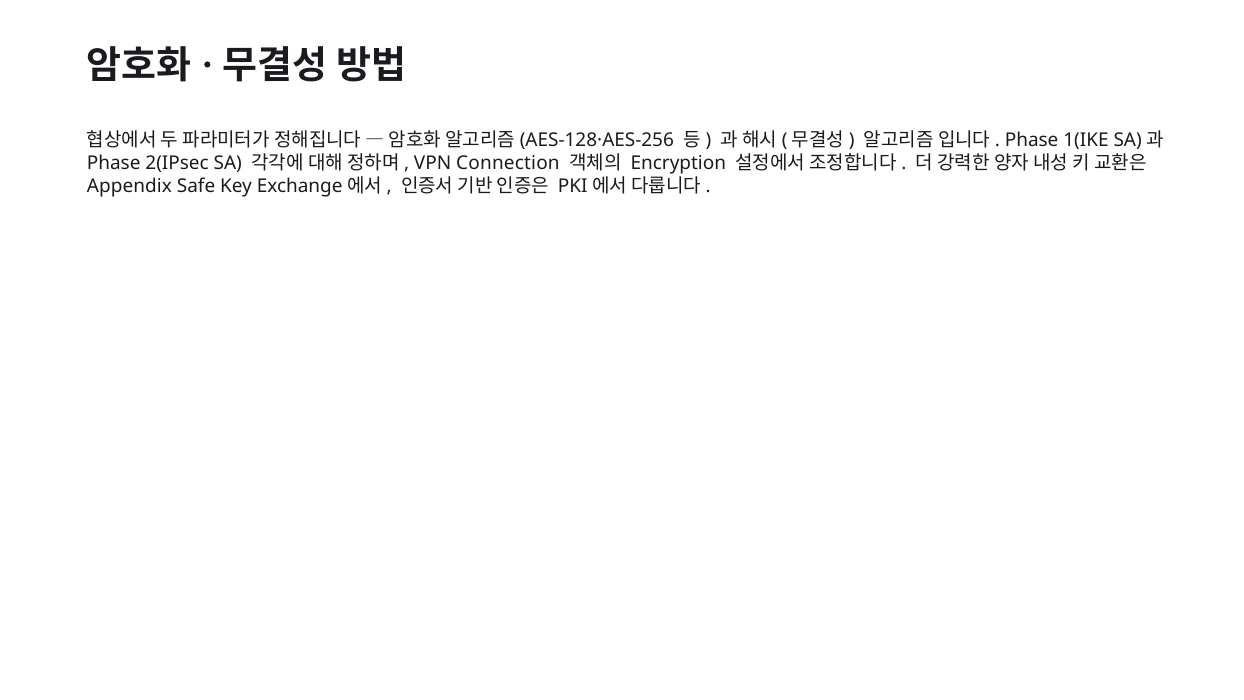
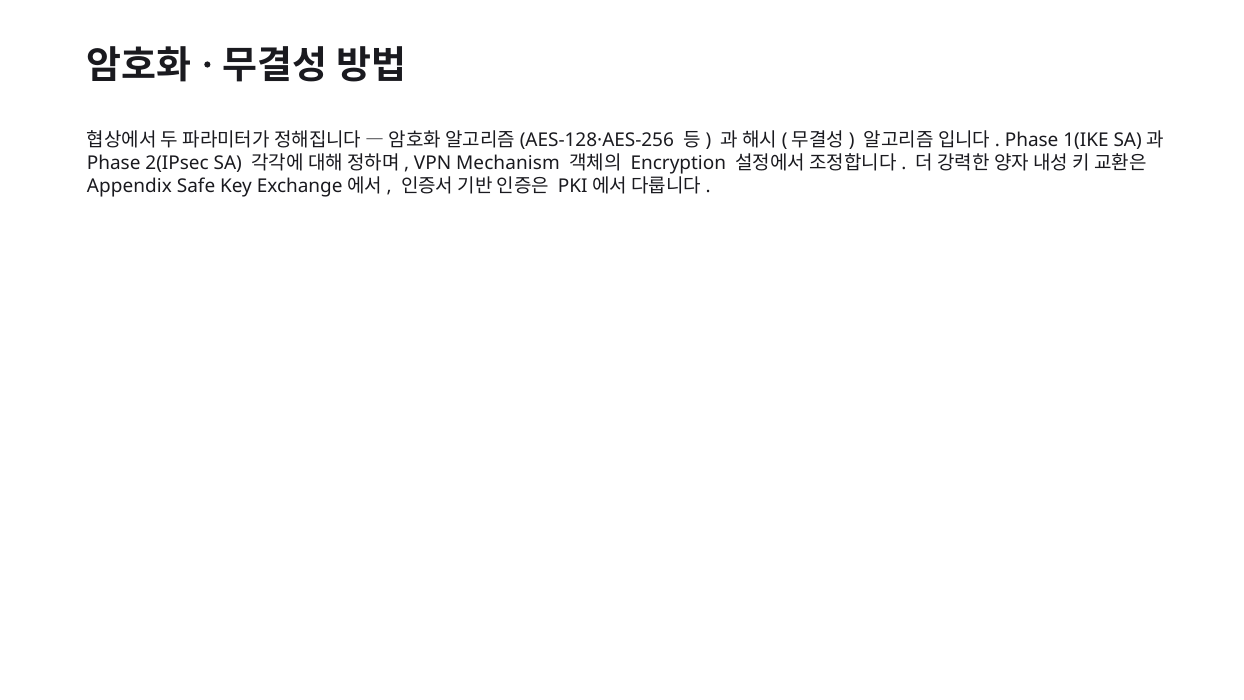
Connection: Connection -> Mechanism (508, 163)
